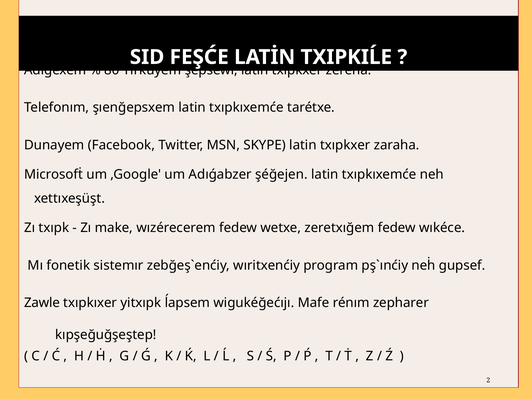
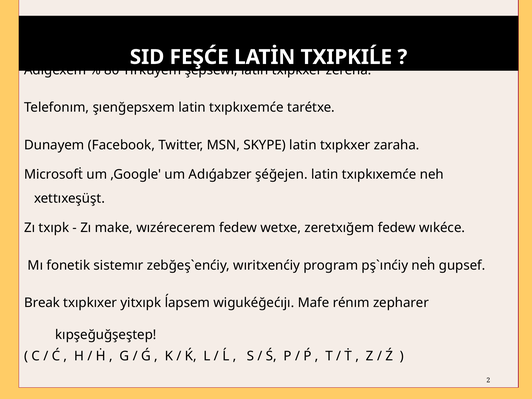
Zawle: Zawle -> Break (42, 303)
